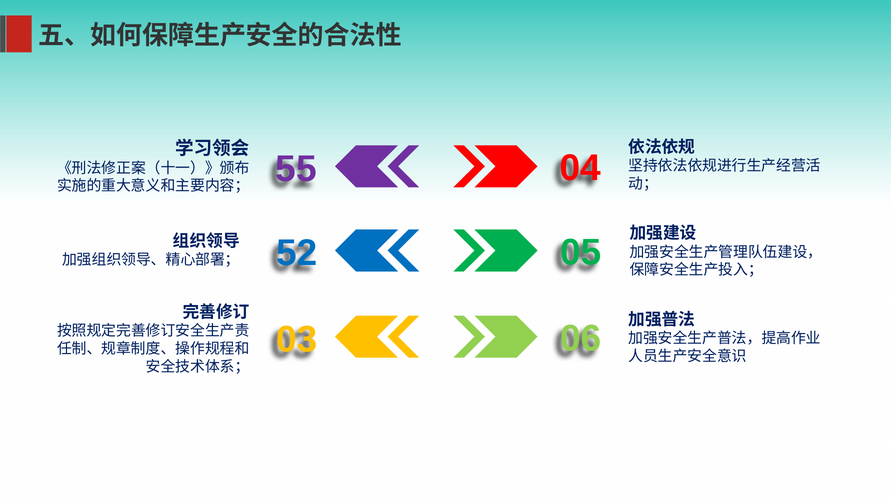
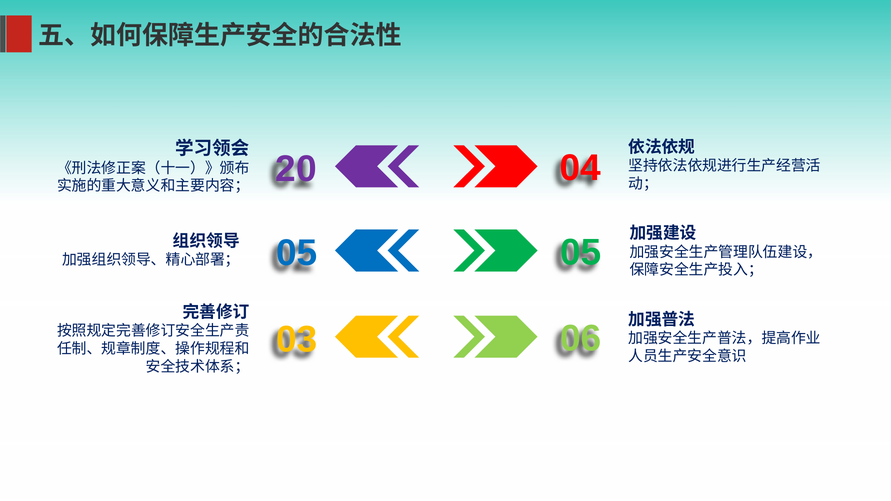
55: 55 -> 20 (296, 169)
52: 52 -> 05 (297, 253)
